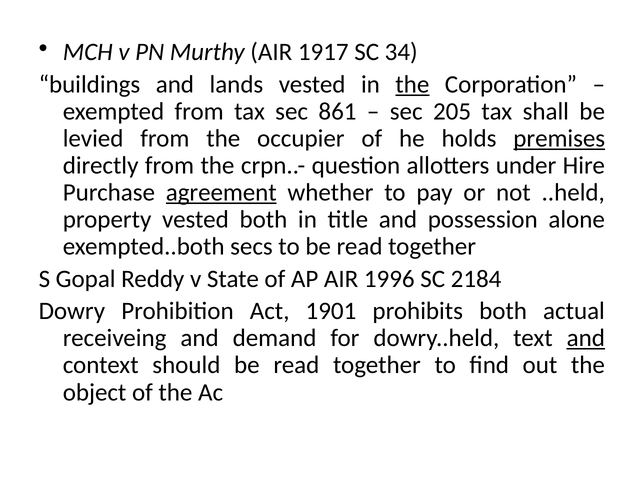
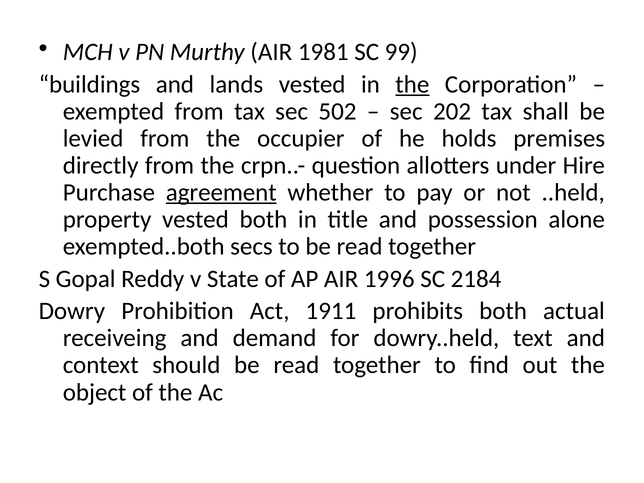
1917: 1917 -> 1981 (323, 52)
34: 34 -> 99 (401, 52)
861: 861 -> 502 (337, 111)
205: 205 -> 202 (452, 111)
premises underline: present -> none (559, 139)
1901: 1901 -> 1911 (331, 311)
and underline: present -> none (586, 338)
